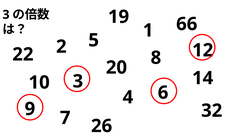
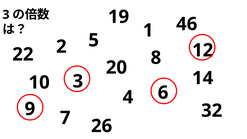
66: 66 -> 46 (187, 24)
